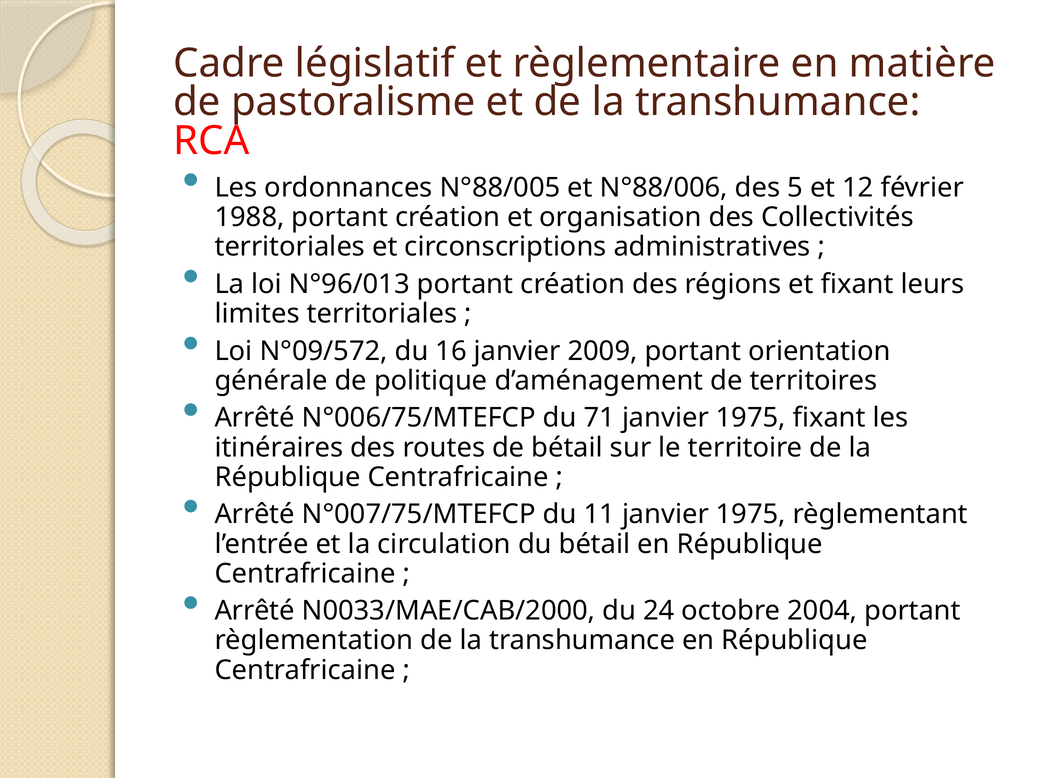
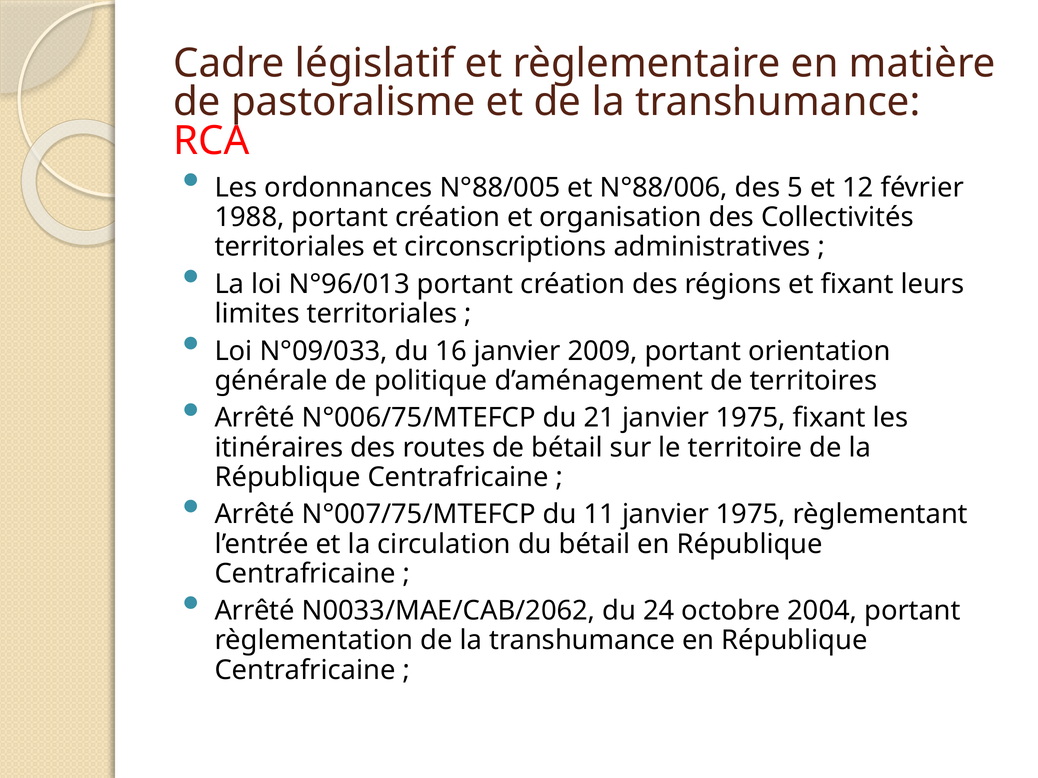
N°09/572: N°09/572 -> N°09/033 (324, 351)
71: 71 -> 21 (599, 418)
N0033/MAE/CAB/2000: N0033/MAE/CAB/2000 -> N0033/MAE/CAB/2062 (449, 611)
